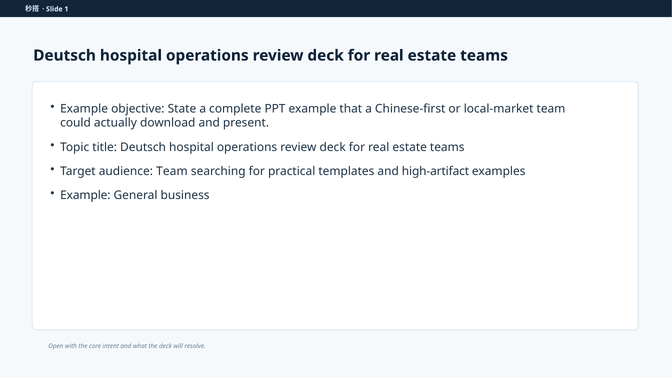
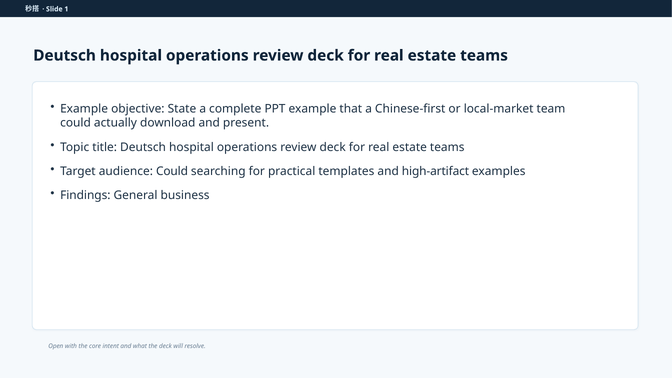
audience Team: Team -> Could (172, 171)
Example: Example -> Findings (85, 195)
